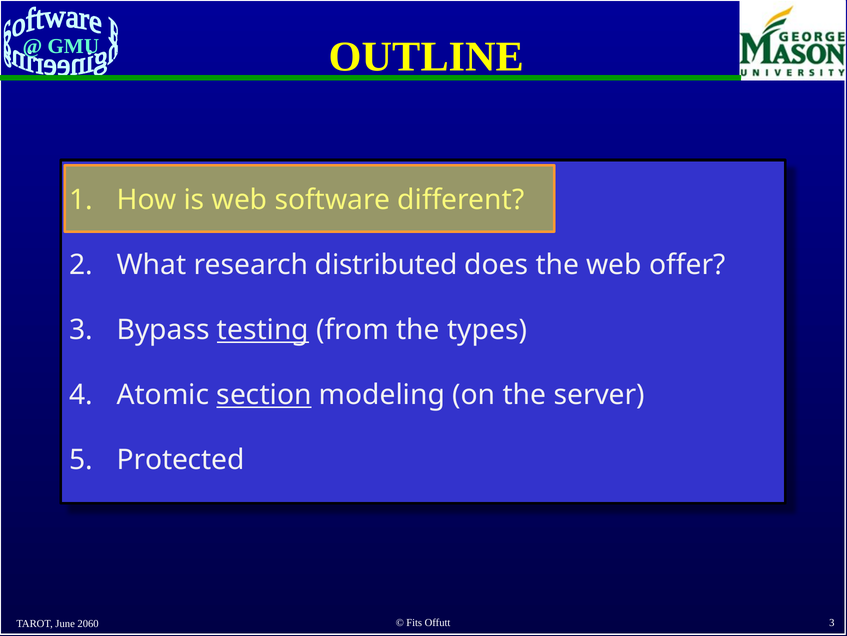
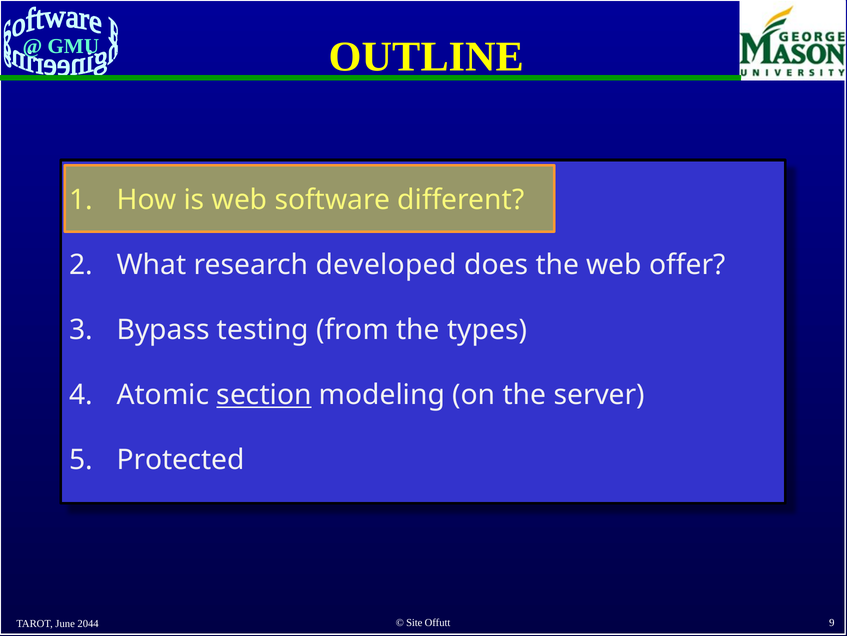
distributed: distributed -> developed (386, 265)
testing underline: present -> none (263, 330)
2060: 2060 -> 2044 (88, 623)
Fits: Fits -> Site (414, 622)
Offutt 3: 3 -> 9 (832, 622)
